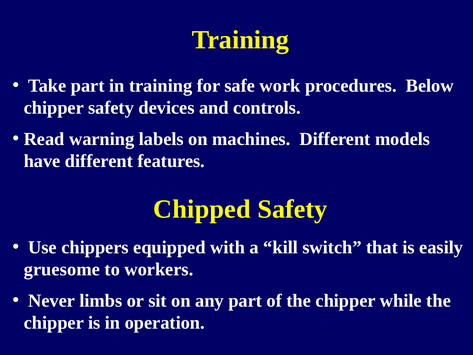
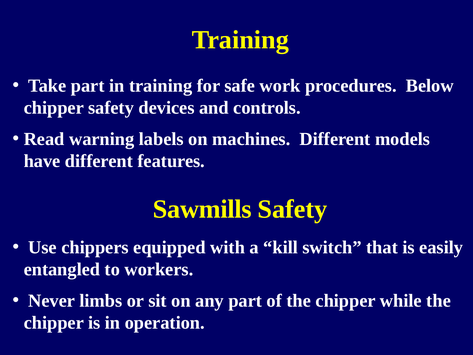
Chipped: Chipped -> Sawmills (202, 209)
gruesome: gruesome -> entangled (62, 269)
